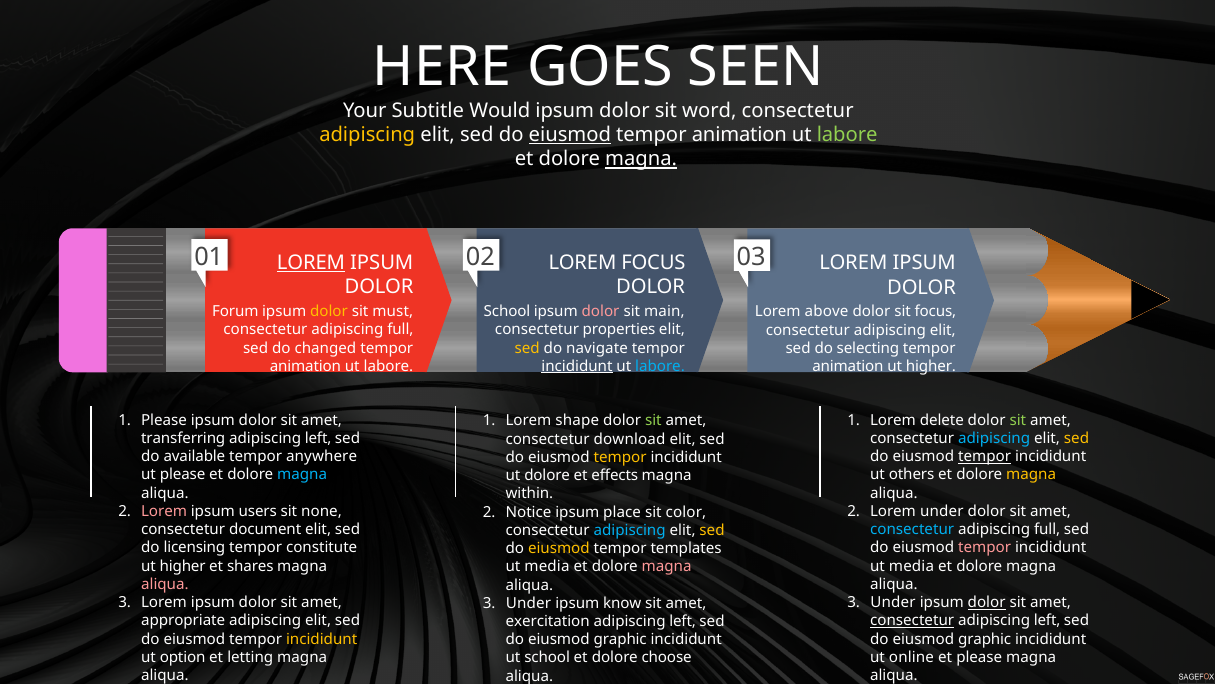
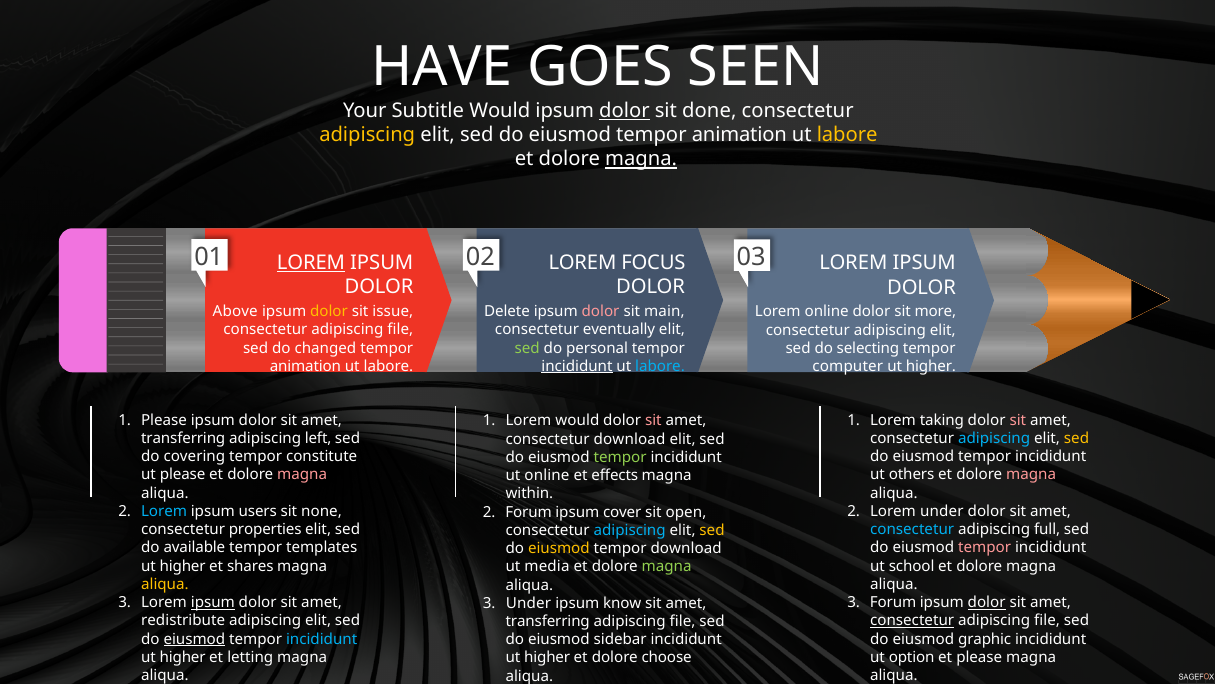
HERE: HERE -> HAVE (442, 68)
dolor underline: none -> present (624, 111)
word: word -> done (709, 111)
eiusmod underline: present -> none (570, 135)
labore colour: light green -> yellow (847, 135)
Forum: Forum -> Above (235, 311)
must: must -> issue (393, 311)
School: School -> Delete (507, 311)
Lorem above: above -> online (827, 312)
sit focus: focus -> more (935, 312)
full: full -> file (400, 330)
properties: properties -> eventually (619, 330)
sed colour: yellow -> light green (527, 348)
navigate: navigate -> personal (597, 348)
animation: animation -> computer (848, 366)
delete: delete -> taking (942, 420)
sit colour: light green -> pink (1018, 420)
Lorem shape: shape -> would (577, 421)
sit colour: light green -> pink (653, 421)
available: available -> covering (194, 456)
anywhere: anywhere -> constitute (322, 456)
tempor underline: present -> none (985, 456)
tempor colour: yellow -> light green (620, 457)
magna colour: light blue -> pink (302, 475)
magna colour: yellow -> pink (1031, 475)
ut dolore: dolore -> online (547, 475)
Lorem colour: pink -> light blue (164, 511)
Notice: Notice -> Forum (529, 512)
place: place -> cover (622, 512)
color: color -> open (686, 512)
document: document -> properties (265, 529)
licensing: licensing -> available (194, 547)
constitute: constitute -> templates (322, 547)
tempor templates: templates -> download (686, 548)
media: media -> school (912, 566)
magna colour: pink -> light green (667, 566)
aliqua colour: pink -> yellow (165, 584)
ipsum underline: none -> present (213, 602)
Under: Under -> Forum (893, 602)
appropriate: appropriate -> redistribute (183, 620)
left: left -> file (1047, 620)
exercitation: exercitation -> transferring (548, 621)
left: left -> file (683, 621)
eiusmod underline: none -> present (194, 639)
incididunt colour: yellow -> light blue (322, 639)
graphic: graphic -> sidebar (620, 639)
option: option -> higher (183, 657)
online: online -> option (912, 657)
school: school -> higher (547, 657)
